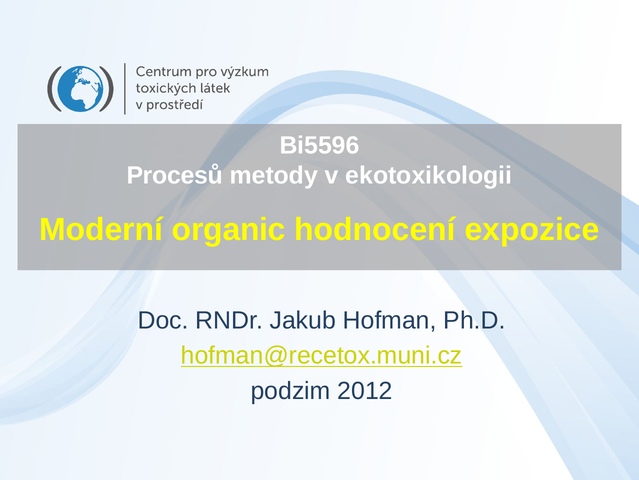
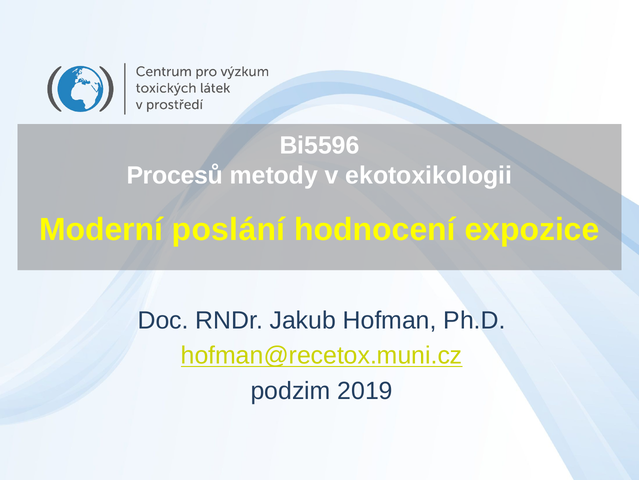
organic: organic -> poslání (229, 229)
2012: 2012 -> 2019 (365, 390)
